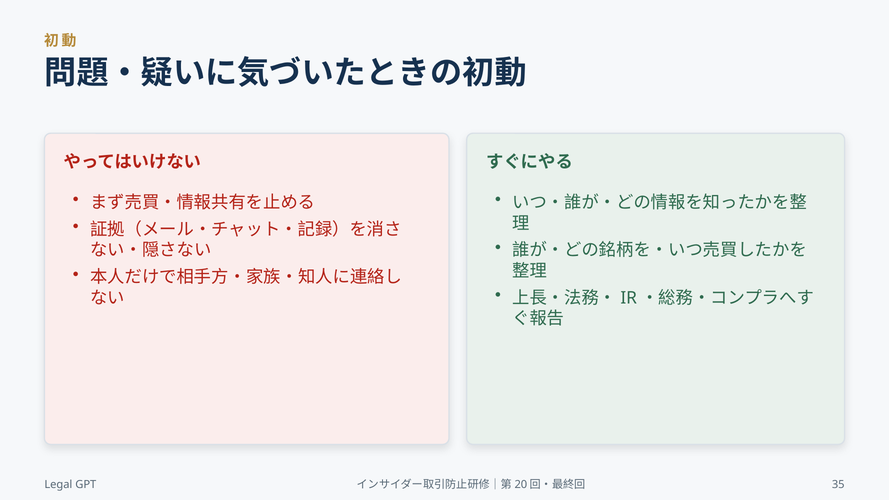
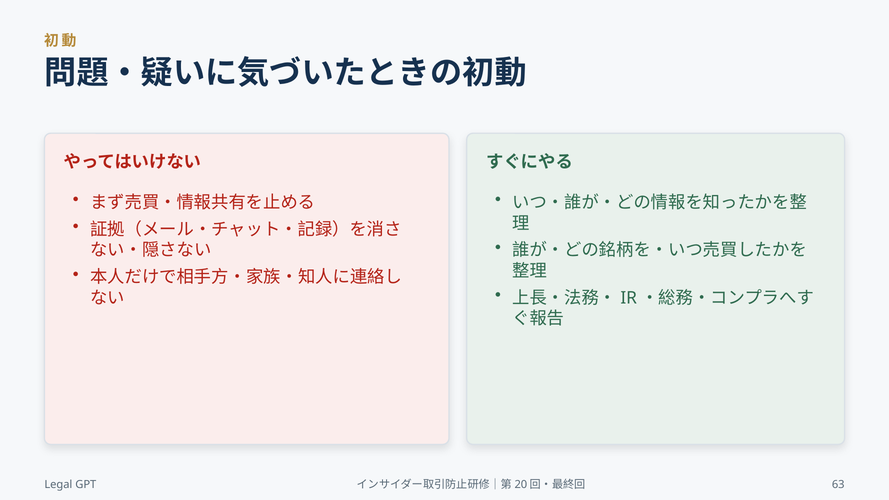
35: 35 -> 63 (838, 485)
